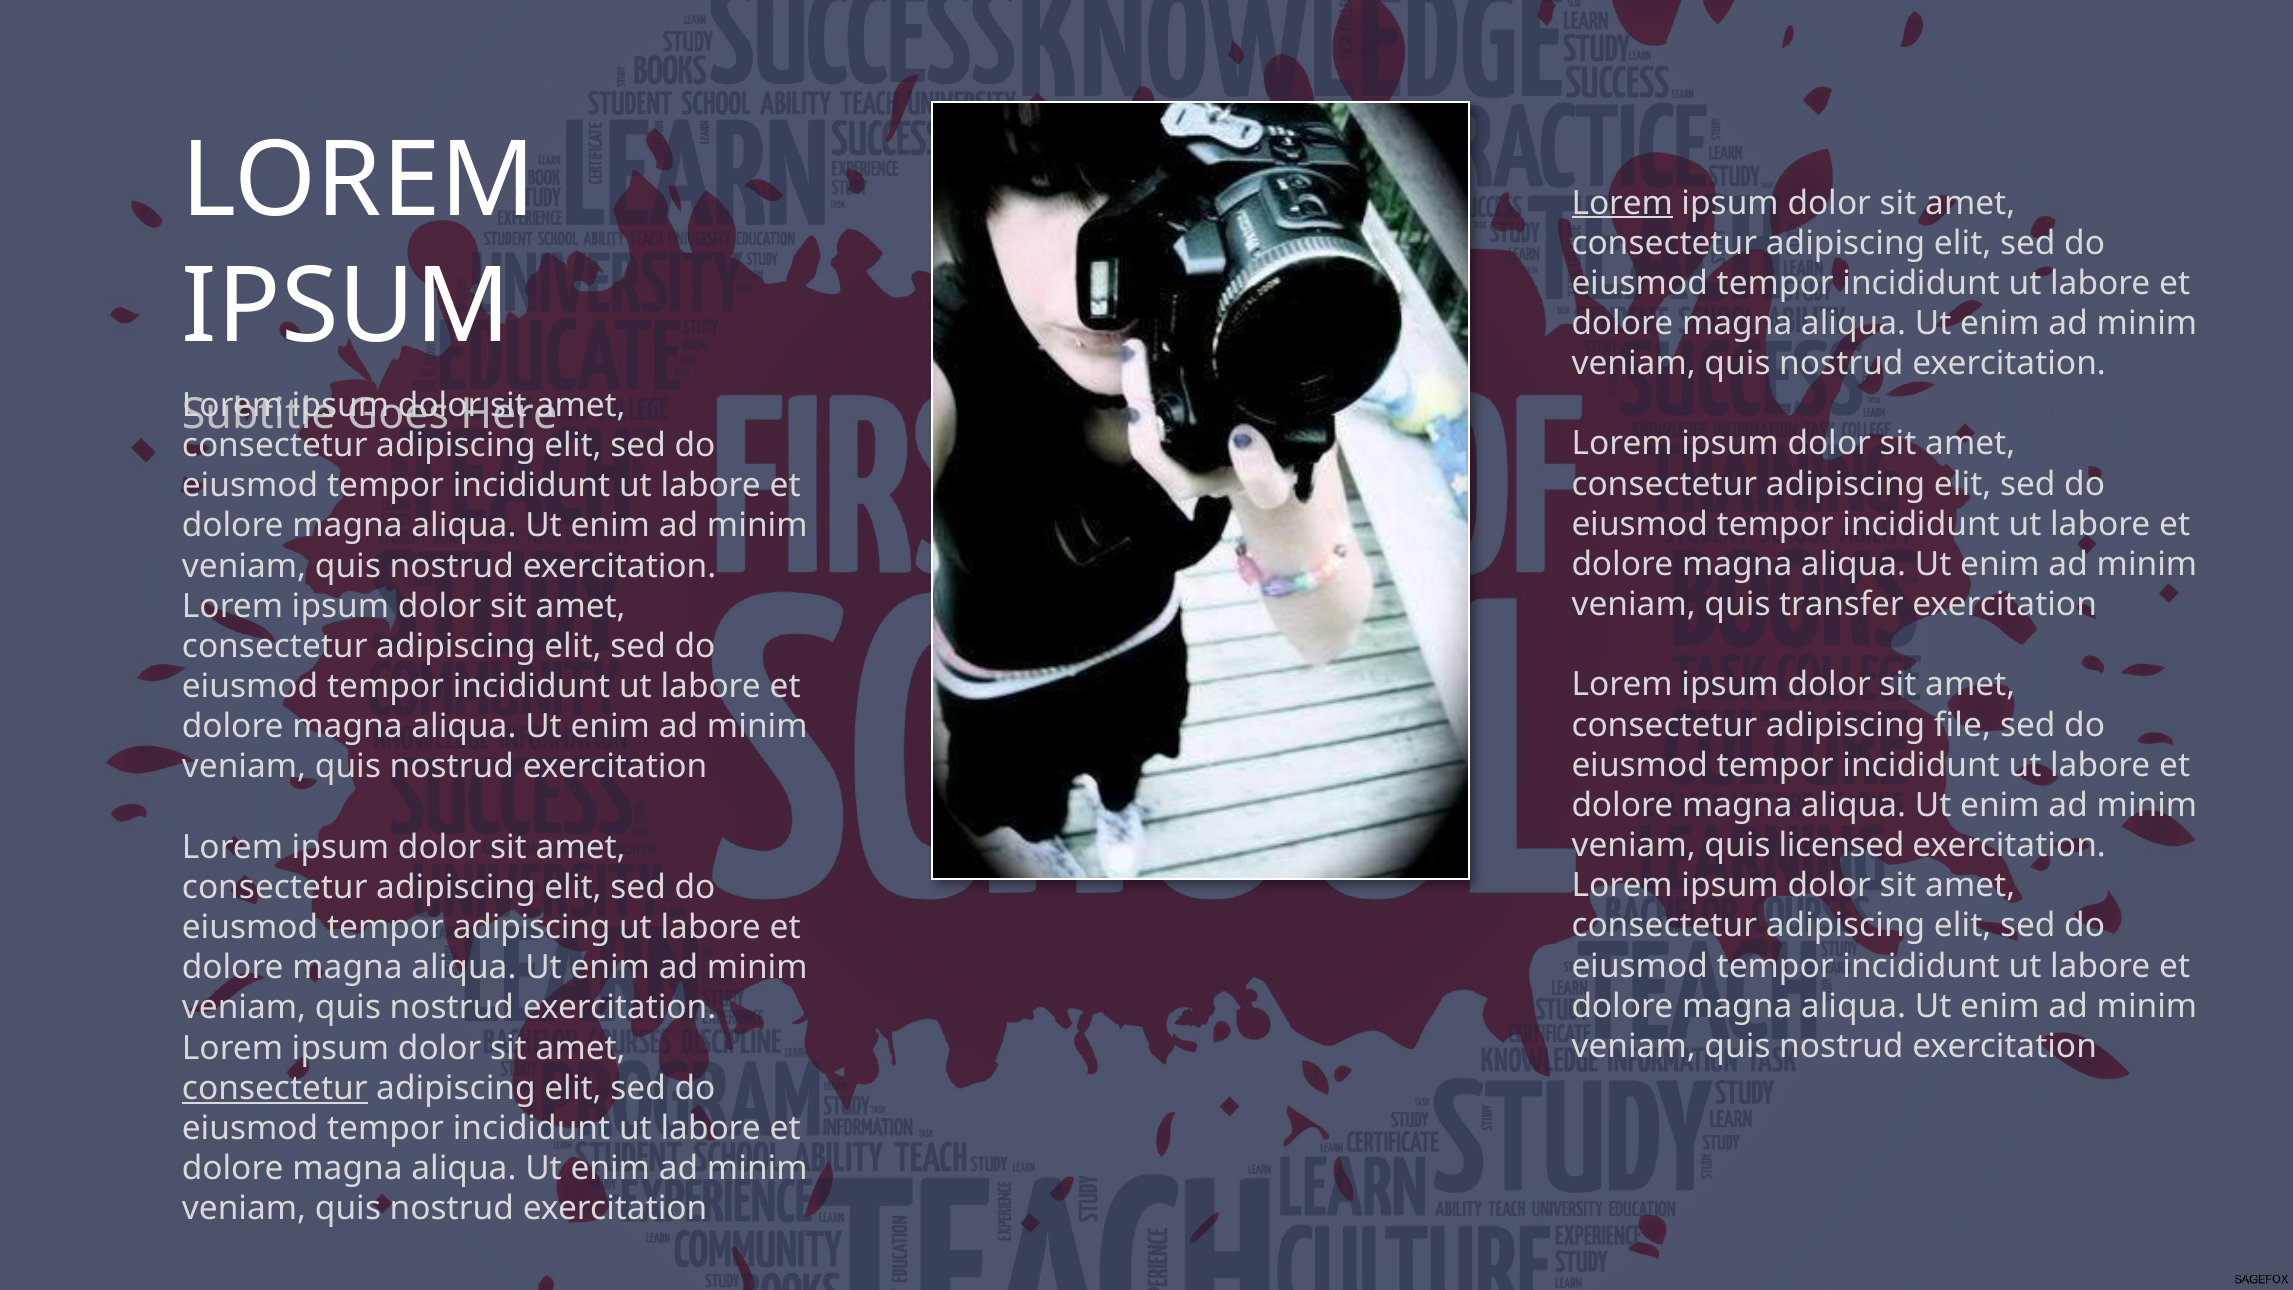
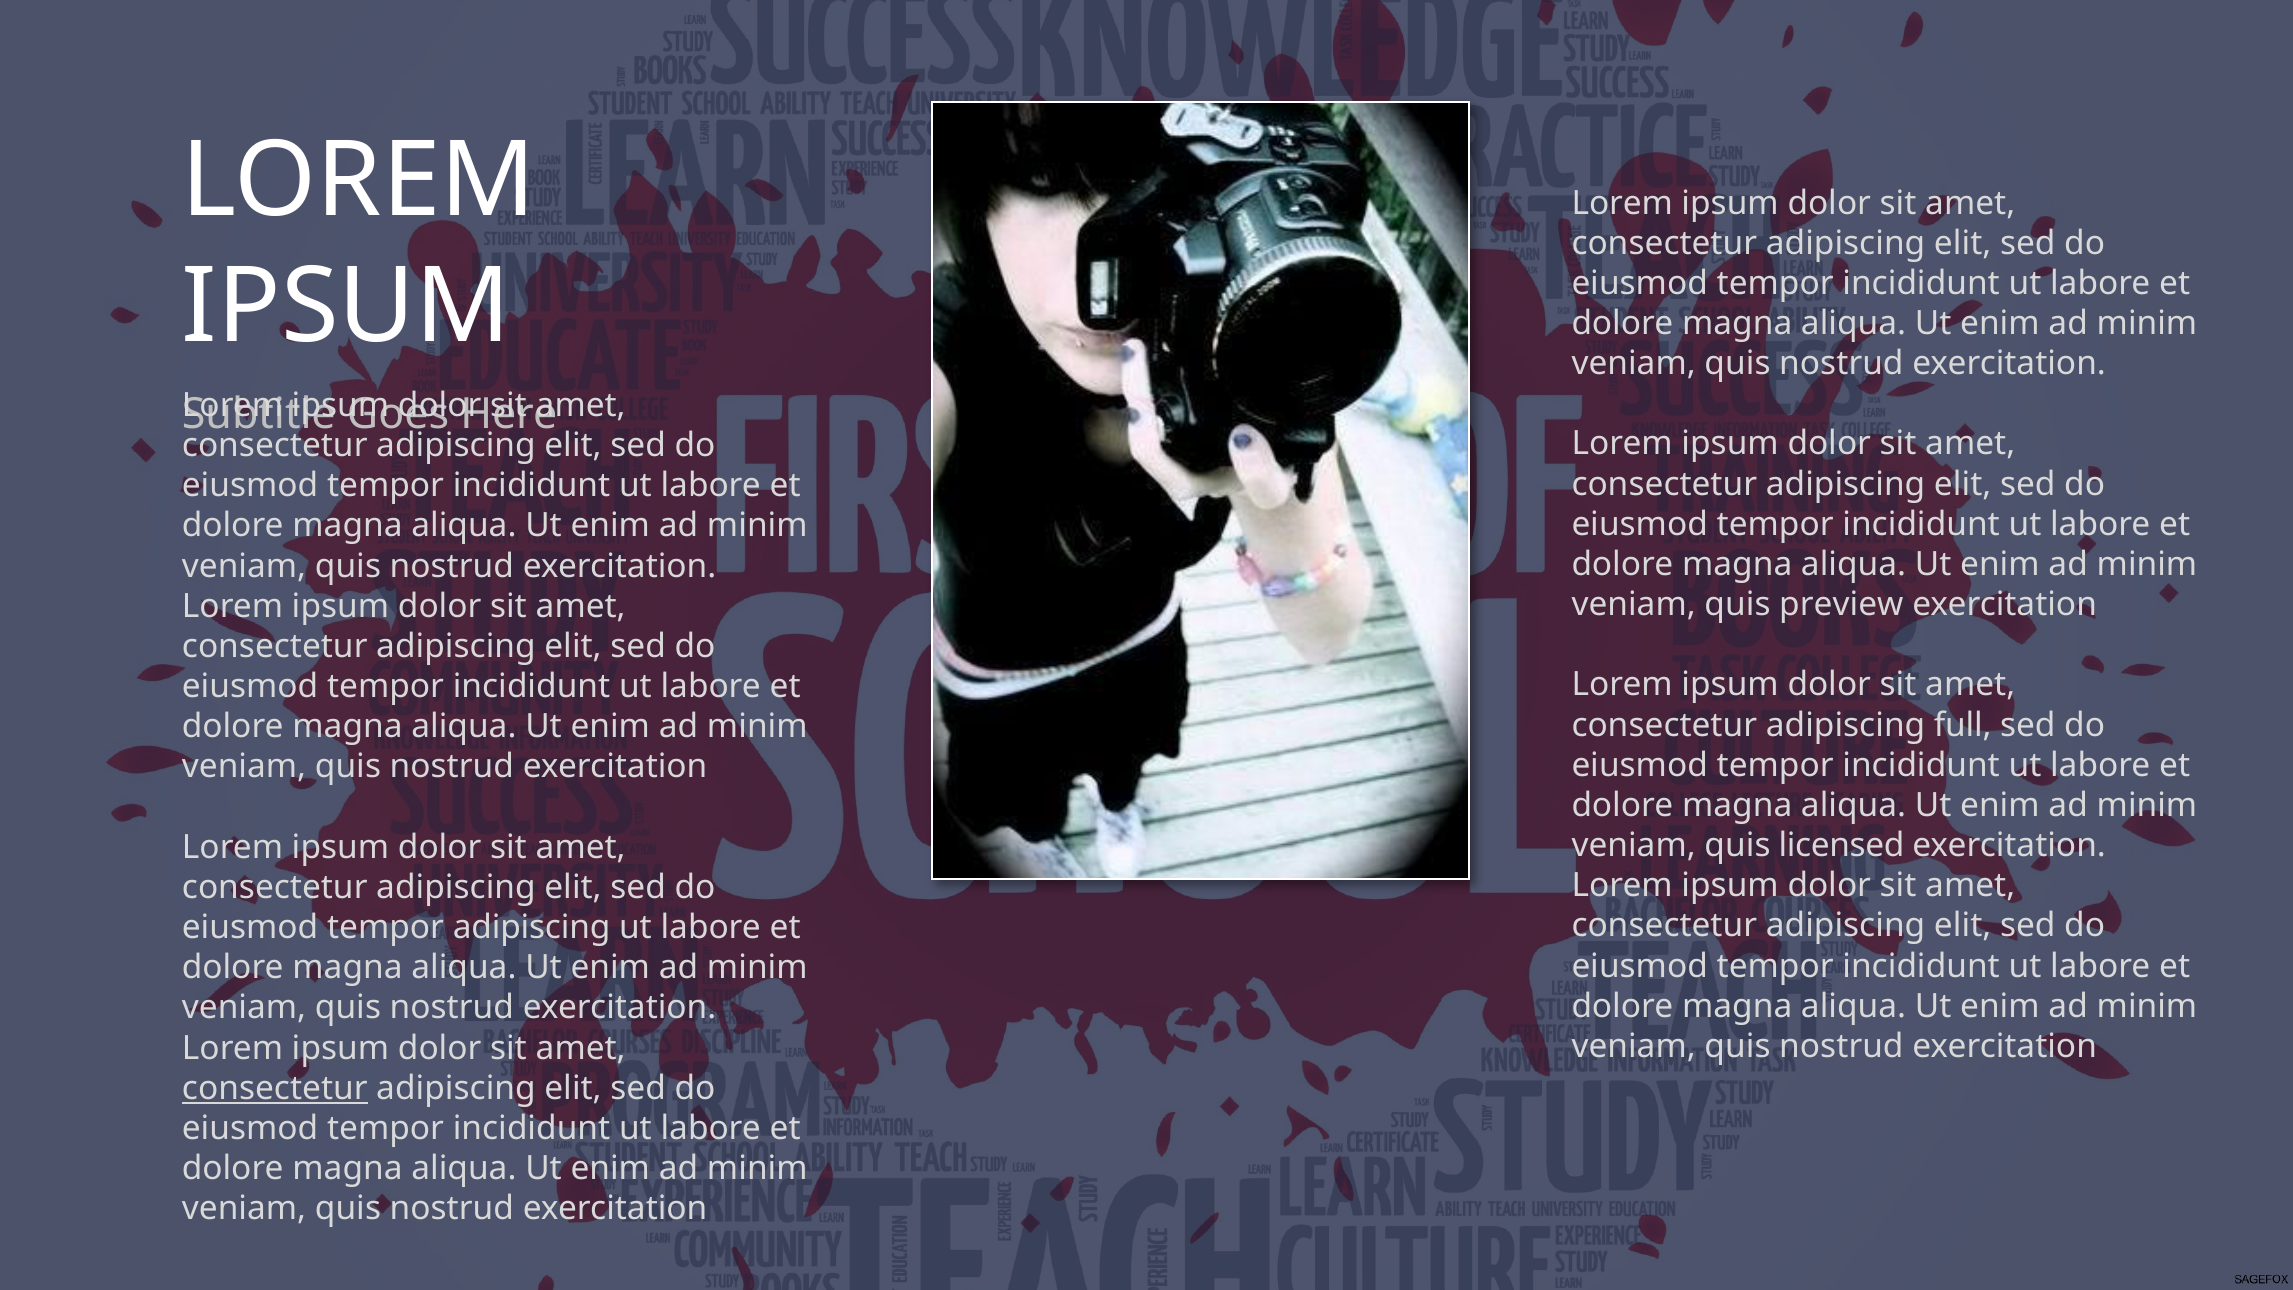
Lorem underline: present -> none (1622, 203)
transfer: transfer -> preview (1841, 604)
file: file -> full (1963, 725)
